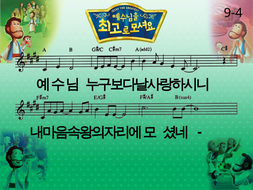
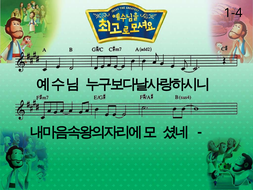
9-4: 9-4 -> 1-4 (233, 13)
